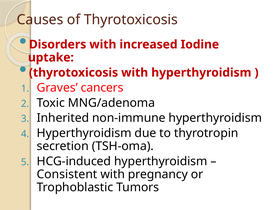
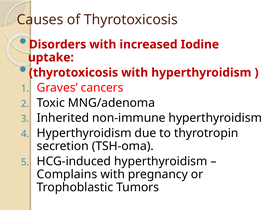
Consistent: Consistent -> Complains (67, 174)
